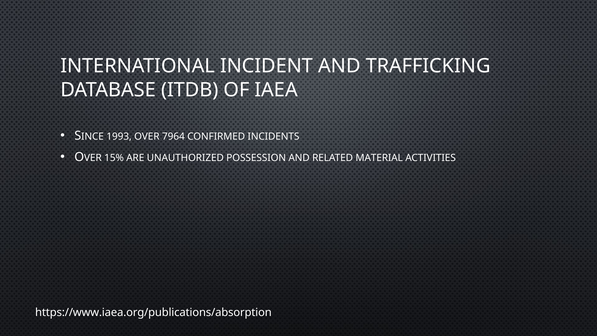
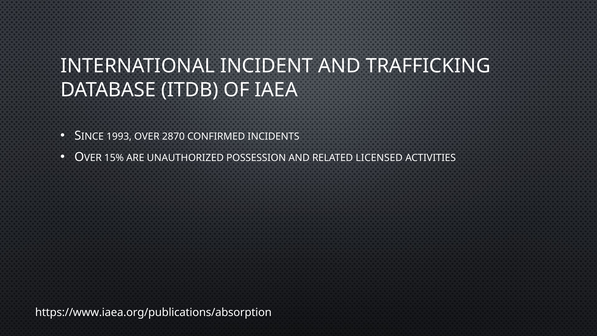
7964: 7964 -> 2870 (173, 137)
MATERIAL: MATERIAL -> LICENSED (379, 158)
